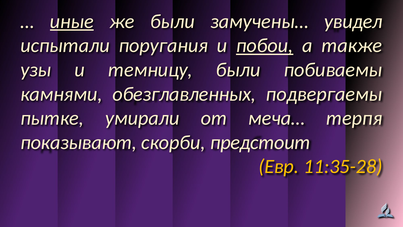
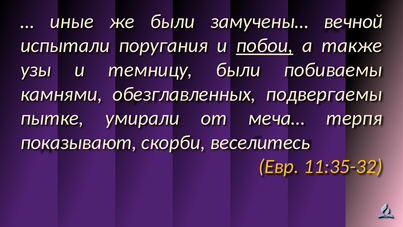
иные underline: present -> none (72, 21)
увидел: увидел -> вечной (353, 21)
предстоит: предстоит -> веселитесь (260, 142)
11:35-28: 11:35-28 -> 11:35-32 (343, 166)
